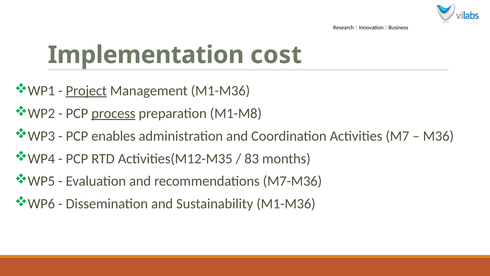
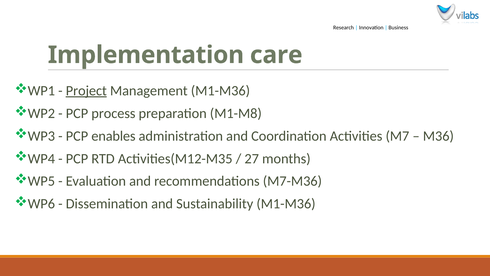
cost: cost -> care (276, 55)
process underline: present -> none (113, 113)
83: 83 -> 27 (252, 158)
